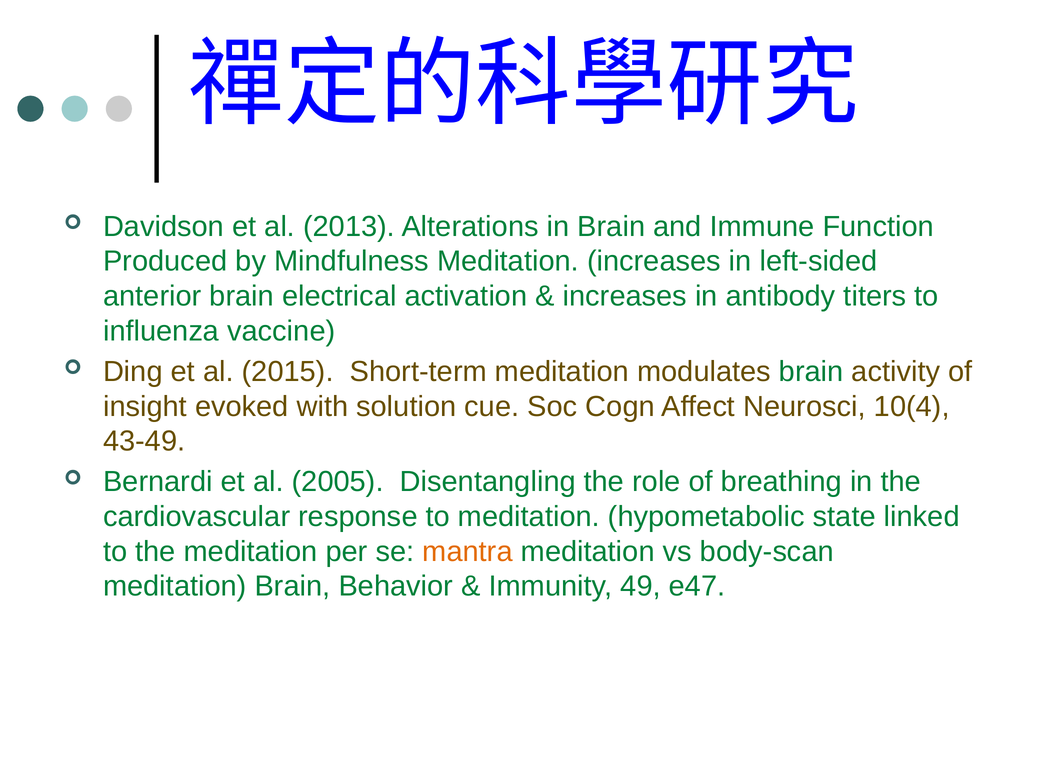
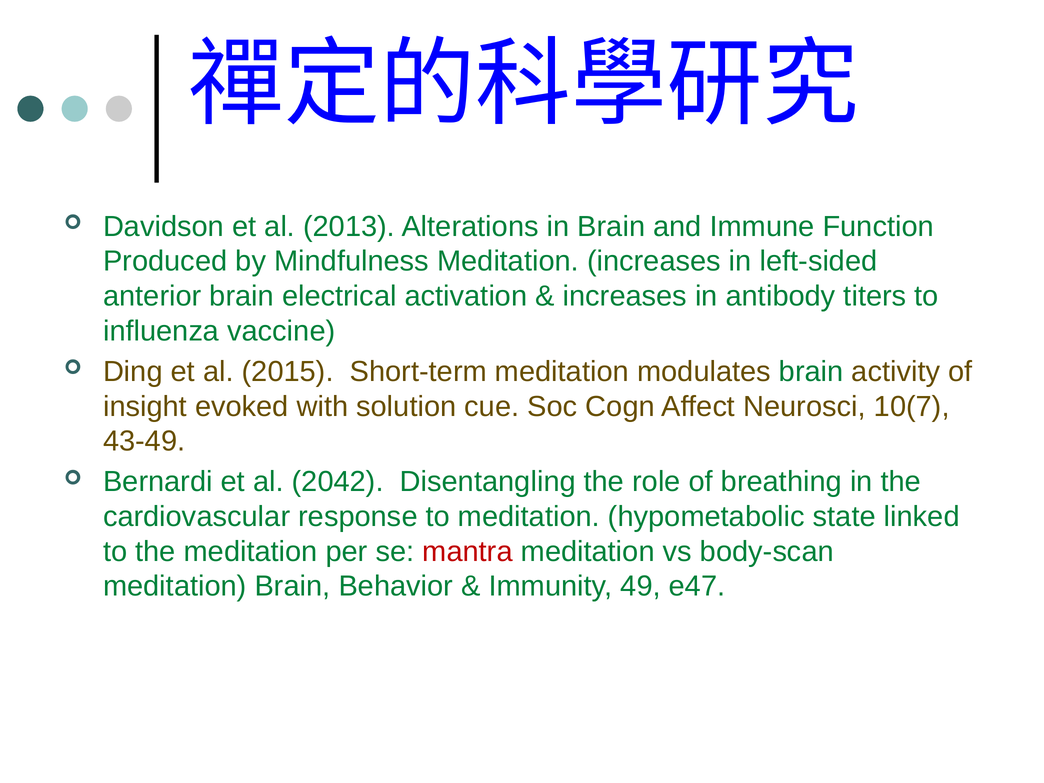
10(4: 10(4 -> 10(7 (912, 406)
2005: 2005 -> 2042 (338, 482)
mantra colour: orange -> red (468, 552)
